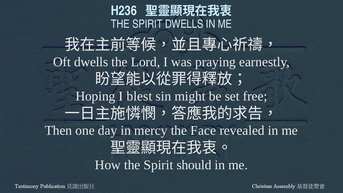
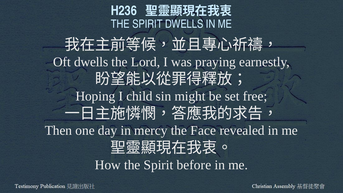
blest: blest -> child (139, 96)
should: should -> before (194, 165)
